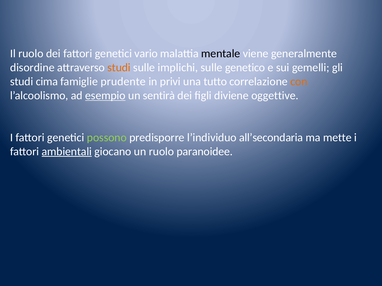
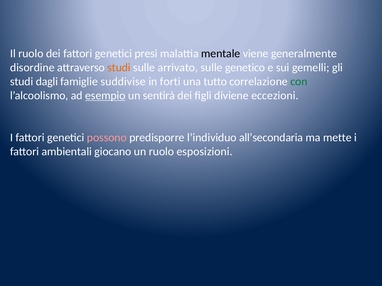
vario: vario -> presi (146, 54)
implichi: implichi -> arrivato (178, 68)
cima: cima -> dagli (47, 82)
prudente: prudente -> suddivise (123, 82)
privi: privi -> forti (170, 82)
con colour: orange -> green (299, 82)
oggettive: oggettive -> eccezioni (275, 96)
possono colour: light green -> pink (107, 138)
ambientali underline: present -> none (67, 152)
paranoidee: paranoidee -> esposizioni (205, 152)
